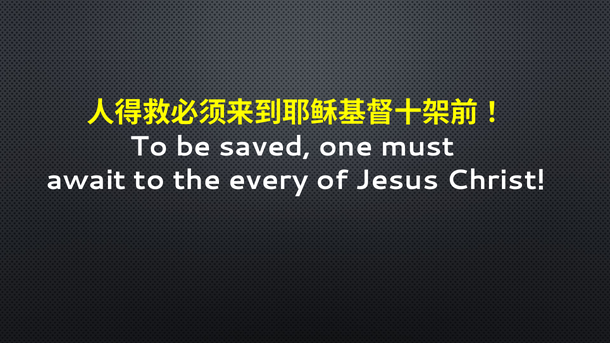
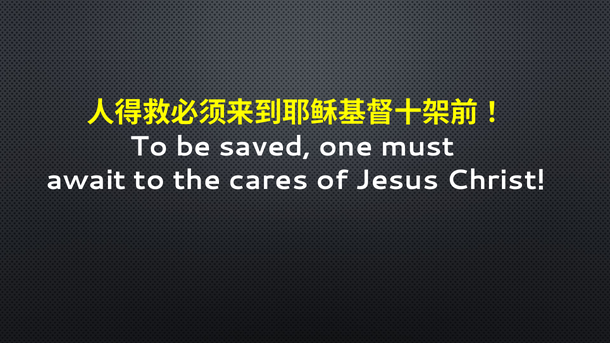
every: every -> cares (268, 180)
